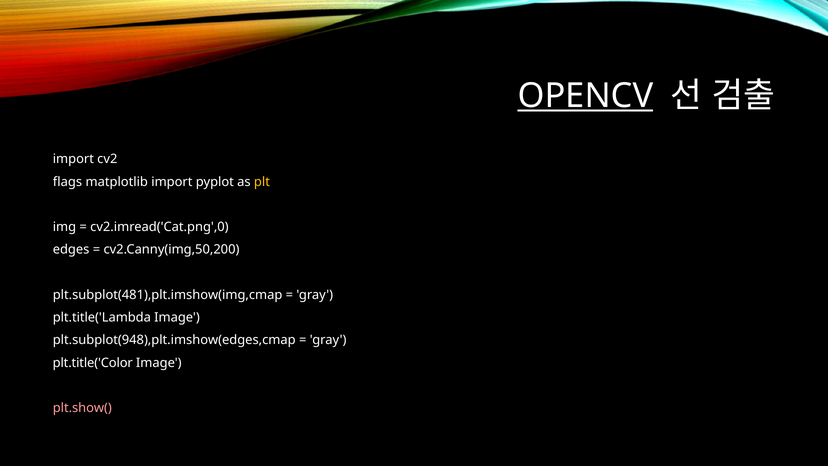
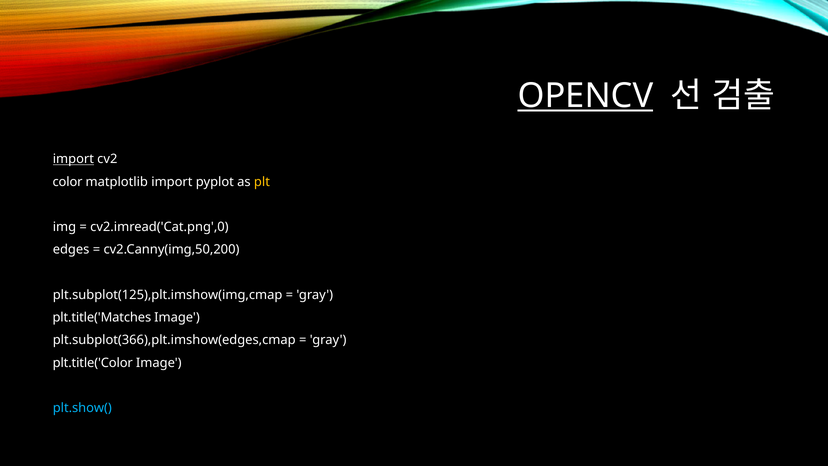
import underline: none -> present (73, 159)
flags: flags -> color (68, 182)
plt.subplot(481),plt.imshow(img,cmap: plt.subplot(481),plt.imshow(img,cmap -> plt.subplot(125),plt.imshow(img,cmap (168, 295)
plt.title('Lambda: plt.title('Lambda -> plt.title('Matches (102, 317)
plt.subplot(948),plt.imshow(edges,cmap: plt.subplot(948),plt.imshow(edges,cmap -> plt.subplot(366),plt.imshow(edges,cmap (174, 340)
plt.show( colour: pink -> light blue (82, 408)
